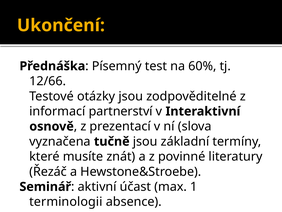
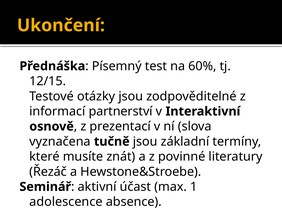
12/66: 12/66 -> 12/15 (48, 81)
terminologii: terminologii -> adolescence (66, 201)
